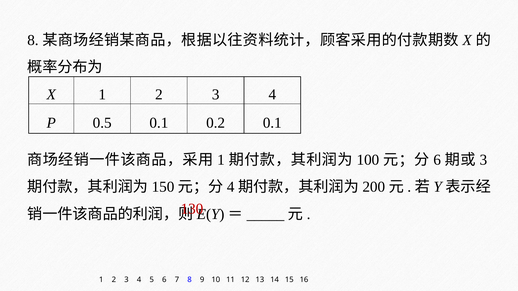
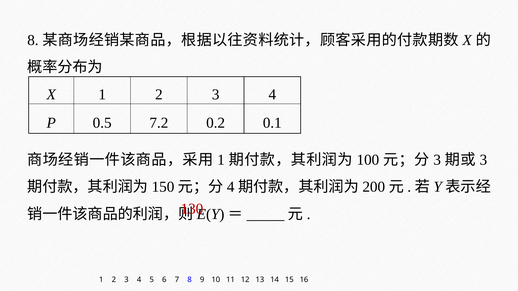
0.5 0.1: 0.1 -> 7.2 (159, 123)
6: 6 -> 3 (437, 160)
